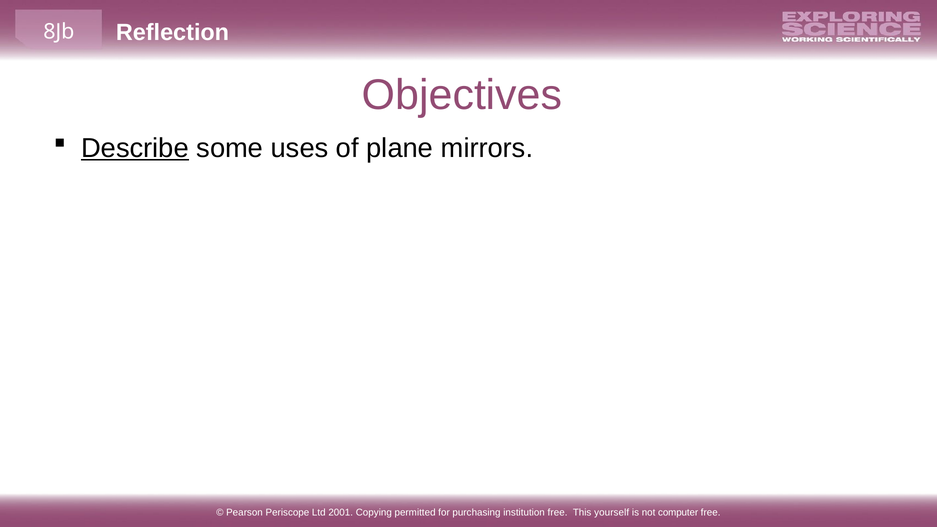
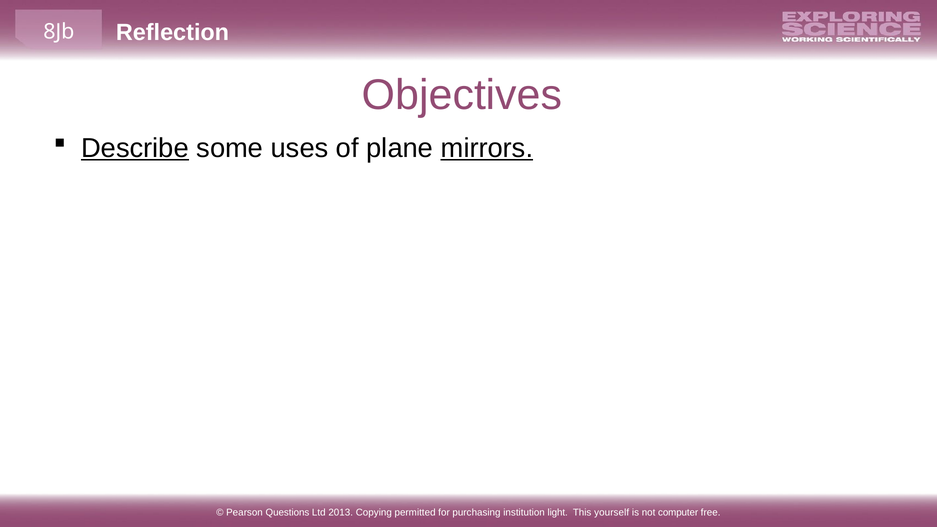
mirrors underline: none -> present (487, 148)
Periscope: Periscope -> Questions (287, 513)
2001: 2001 -> 2013 (341, 513)
institution free: free -> light (558, 513)
